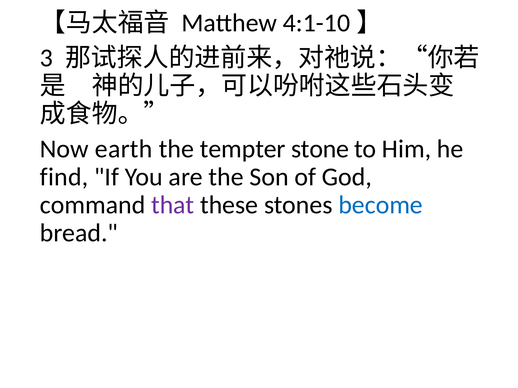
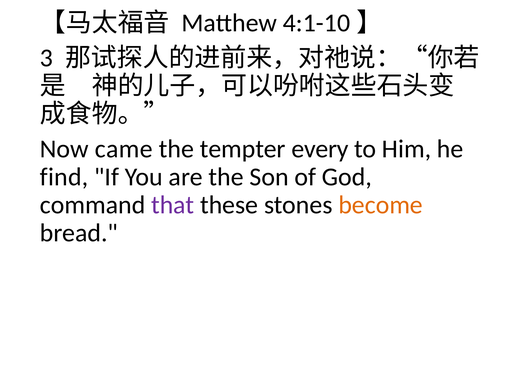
earth: earth -> came (124, 149)
stone: stone -> every (320, 149)
become colour: blue -> orange (381, 205)
